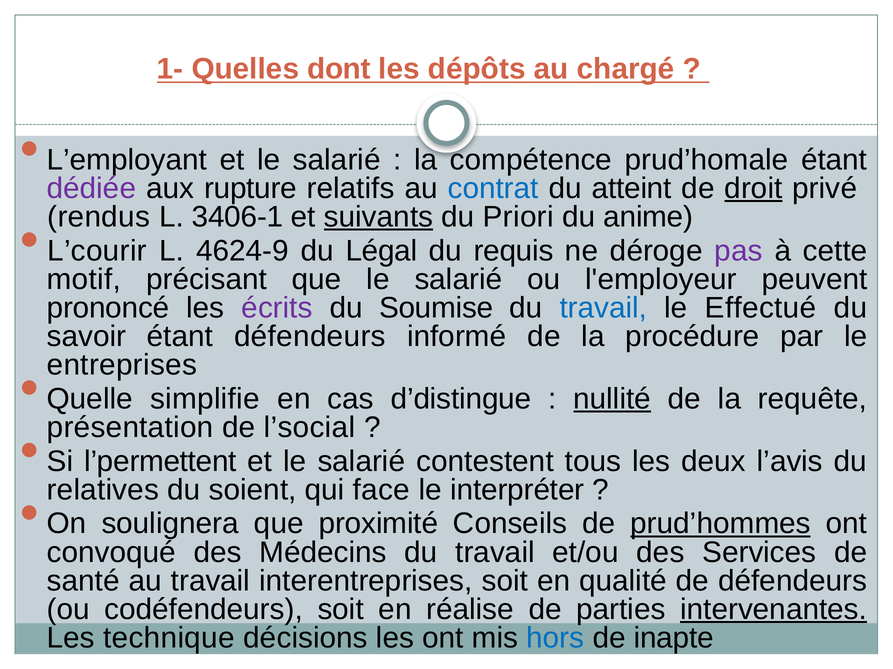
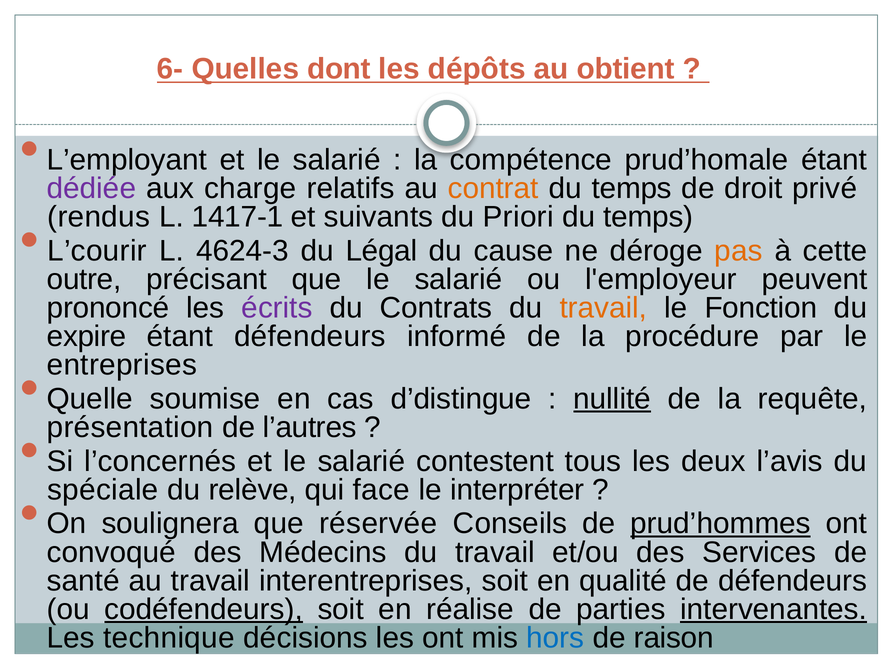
1-: 1- -> 6- (170, 69)
chargé: chargé -> obtient (626, 69)
rupture: rupture -> charge (250, 188)
contrat colour: blue -> orange (493, 188)
atteint: atteint -> temps (632, 188)
droit underline: present -> none (753, 188)
3406-1: 3406-1 -> 1417-1 (238, 217)
suivants underline: present -> none (379, 217)
anime: anime -> temps (648, 217)
4624-9: 4624-9 -> 4624-3 (242, 251)
requis: requis -> cause (513, 251)
pas colour: purple -> orange (738, 251)
motif: motif -> outre (84, 280)
Soumise: Soumise -> Contrats (436, 308)
travail colour: blue -> orange (603, 308)
Effectué: Effectué -> Fonction (761, 308)
savoir: savoir -> expire (87, 337)
simplifie: simplifie -> soumise (205, 399)
l’social: l’social -> l’autres (310, 428)
l’permettent: l’permettent -> l’concernés (160, 462)
relatives: relatives -> spéciale (103, 490)
soient: soient -> relève (253, 490)
proximité: proximité -> réservée (378, 524)
codéfendeurs underline: none -> present (204, 610)
inapte: inapte -> raison (674, 639)
